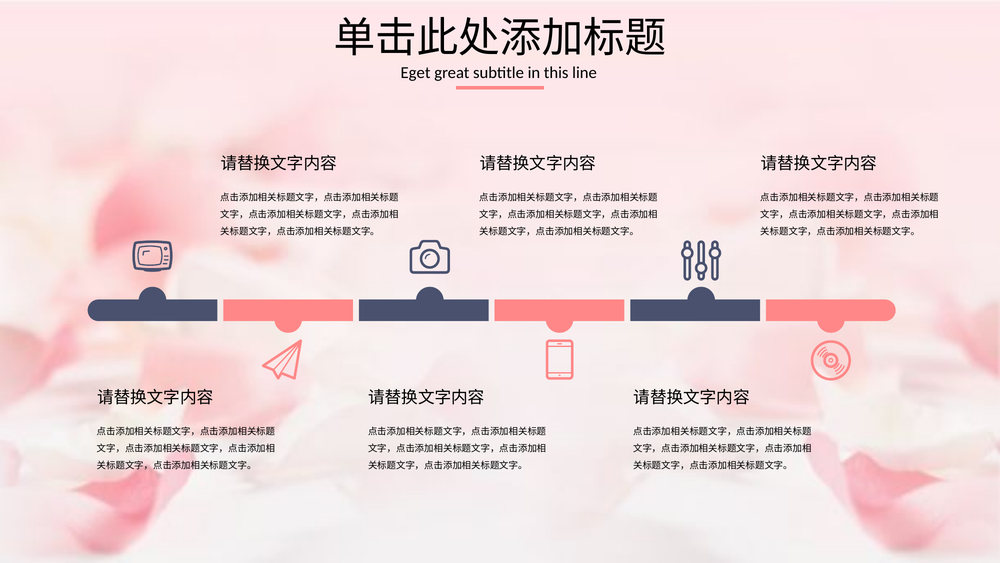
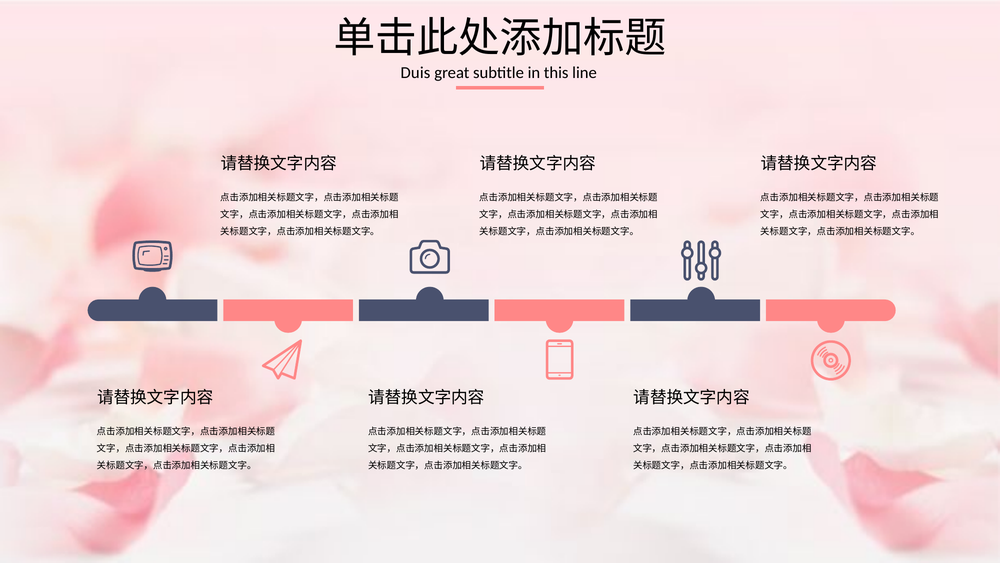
Eget: Eget -> Duis (415, 72)
